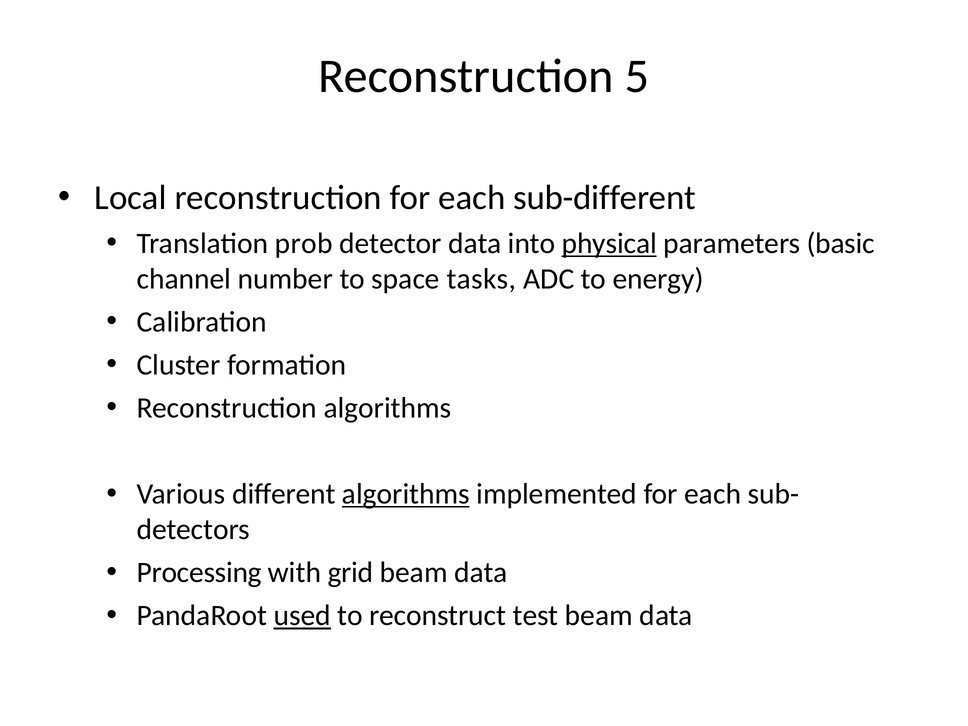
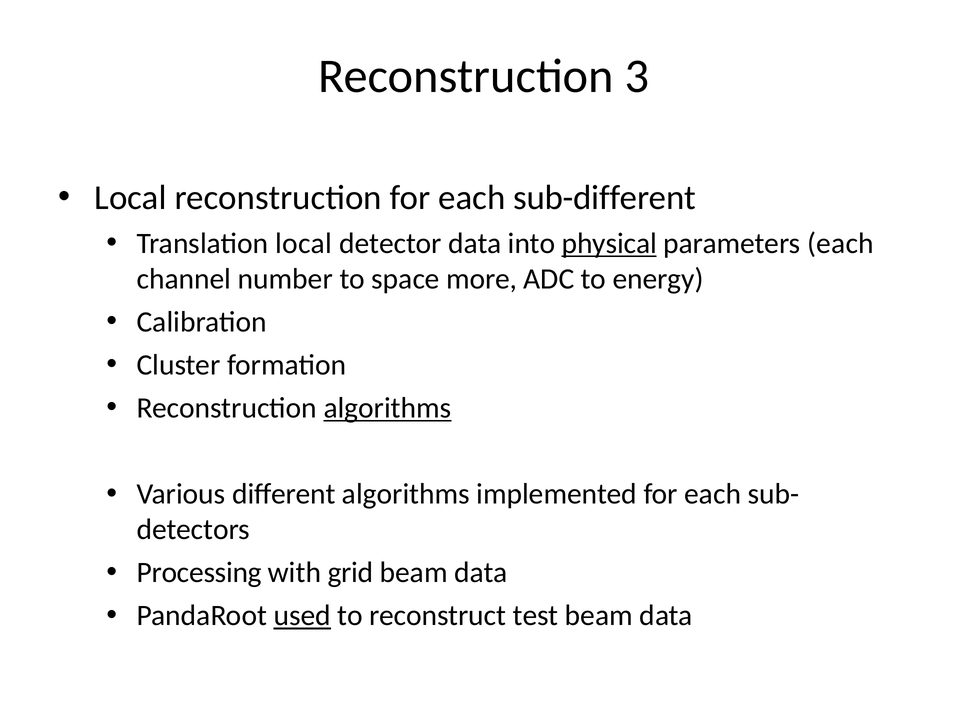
5: 5 -> 3 (637, 76)
Translation prob: prob -> local (304, 244)
parameters basic: basic -> each (840, 244)
tasks: tasks -> more (482, 279)
algorithms underline: none -> present (387, 408)
algorithms underline: present -> none (406, 494)
